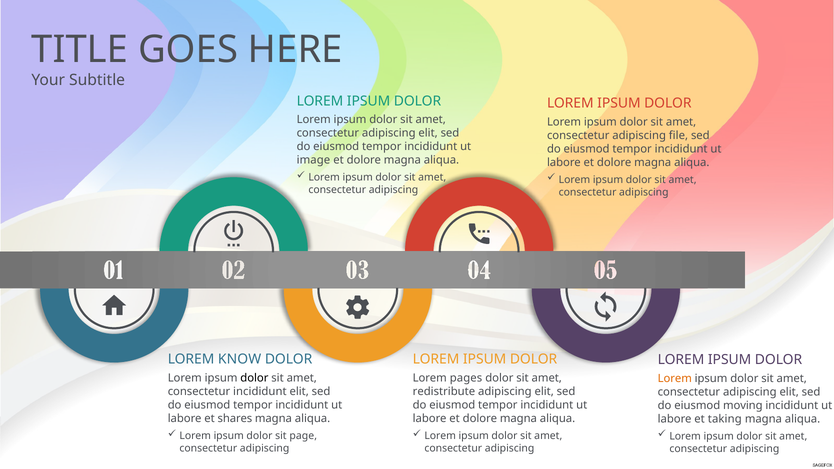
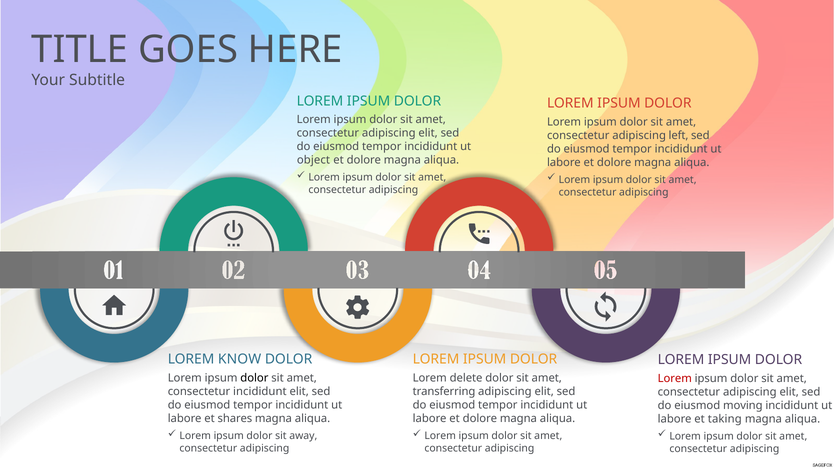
file: file -> left (679, 135)
image: image -> object (313, 160)
pages: pages -> delete (466, 378)
Lorem colour: orange -> red (675, 378)
redistribute: redistribute -> transferring (444, 392)
page: page -> away (303, 436)
